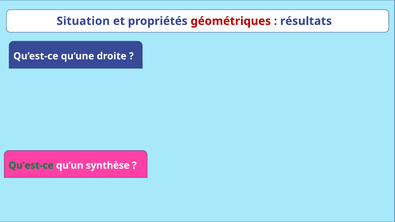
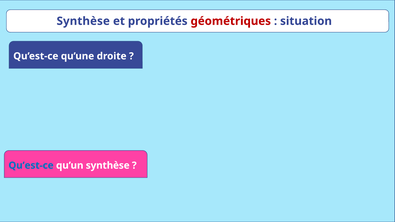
Situation: Situation -> Synthèse (83, 21)
résultats: résultats -> situation (306, 21)
Qu’est-ce colour: green -> blue (31, 166)
